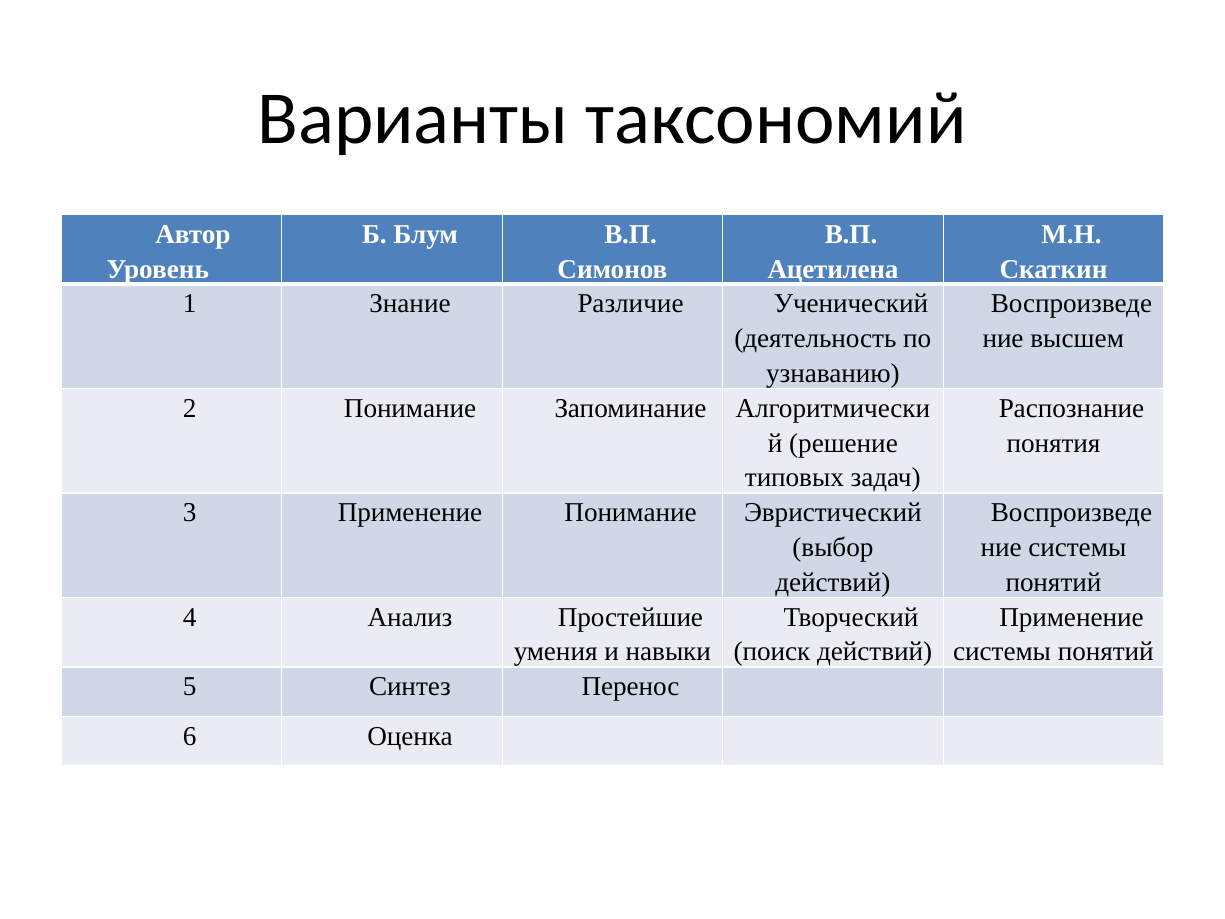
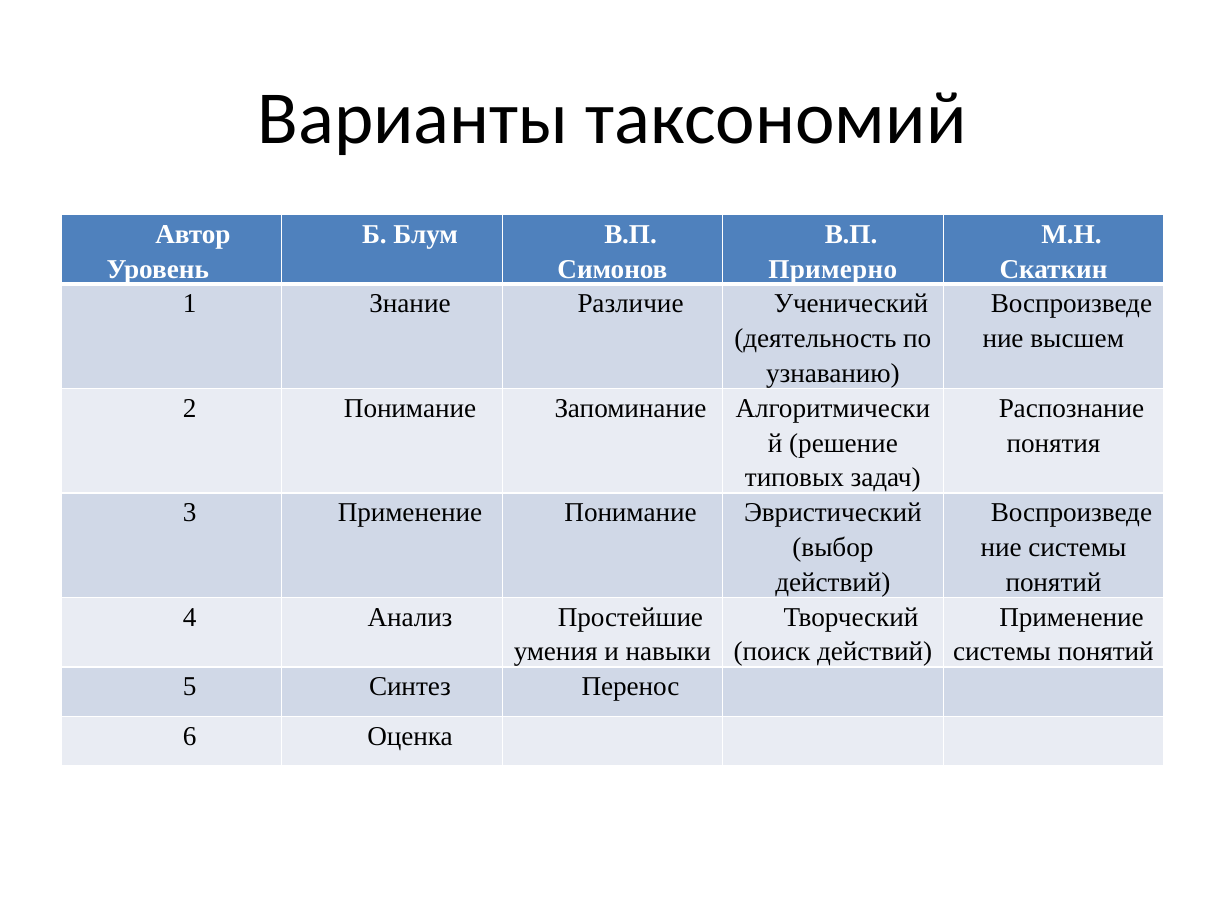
Ацетилена: Ацетилена -> Примерно (833, 269)
